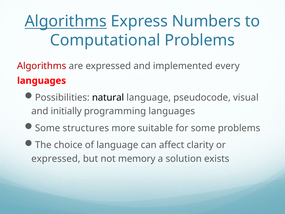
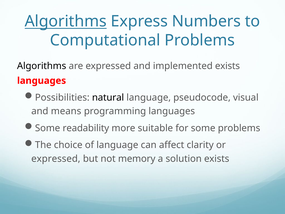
Algorithms colour: red -> black (42, 66)
implemented every: every -> exists (227, 66)
initially: initially -> means (66, 111)
structures: structures -> readability (86, 128)
